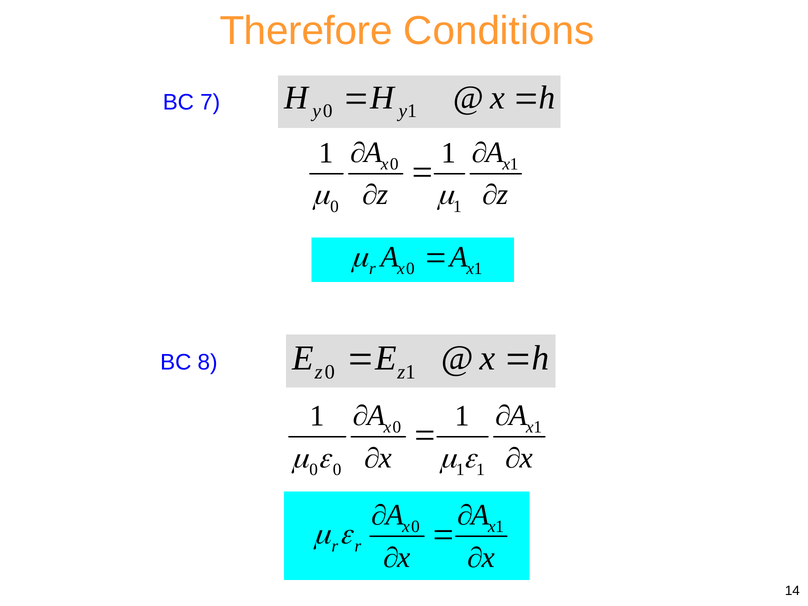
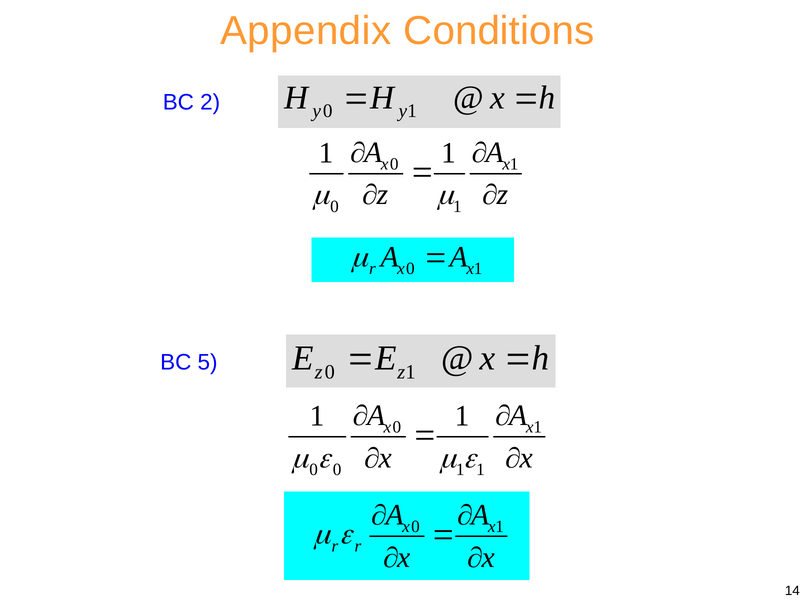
Therefore: Therefore -> Appendix (306, 31)
7: 7 -> 2 (210, 102)
8: 8 -> 5 (208, 362)
